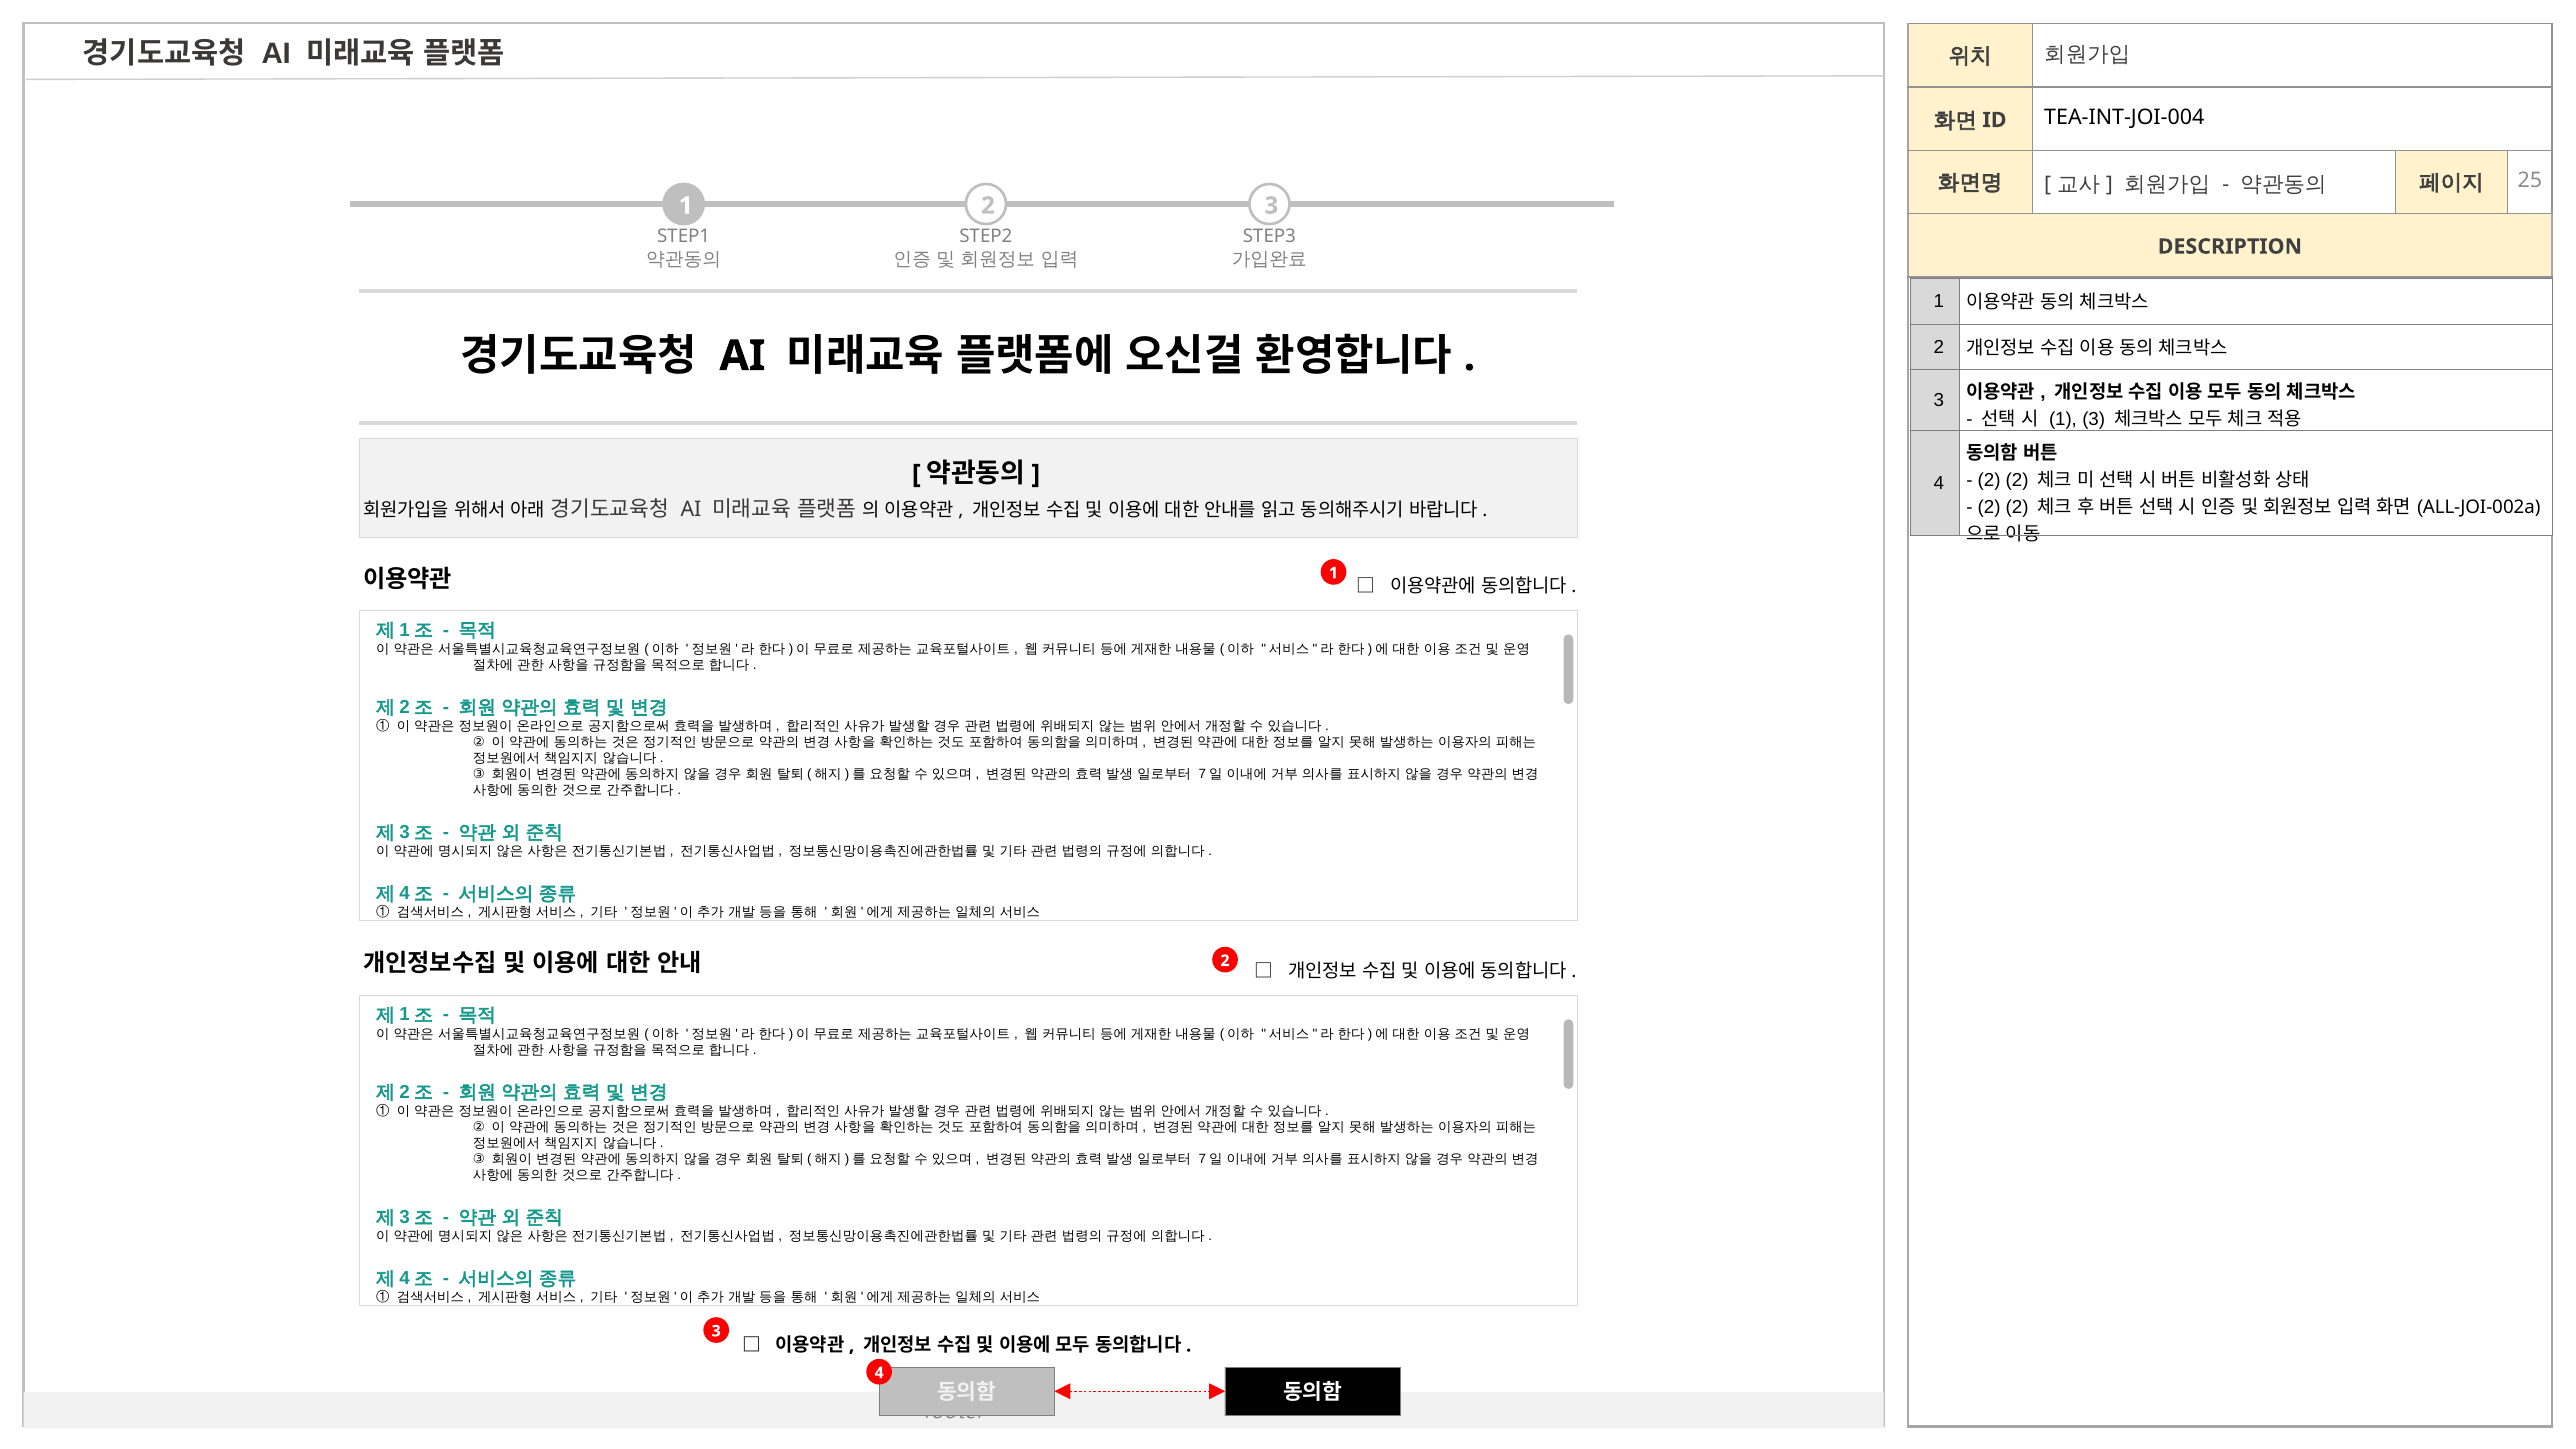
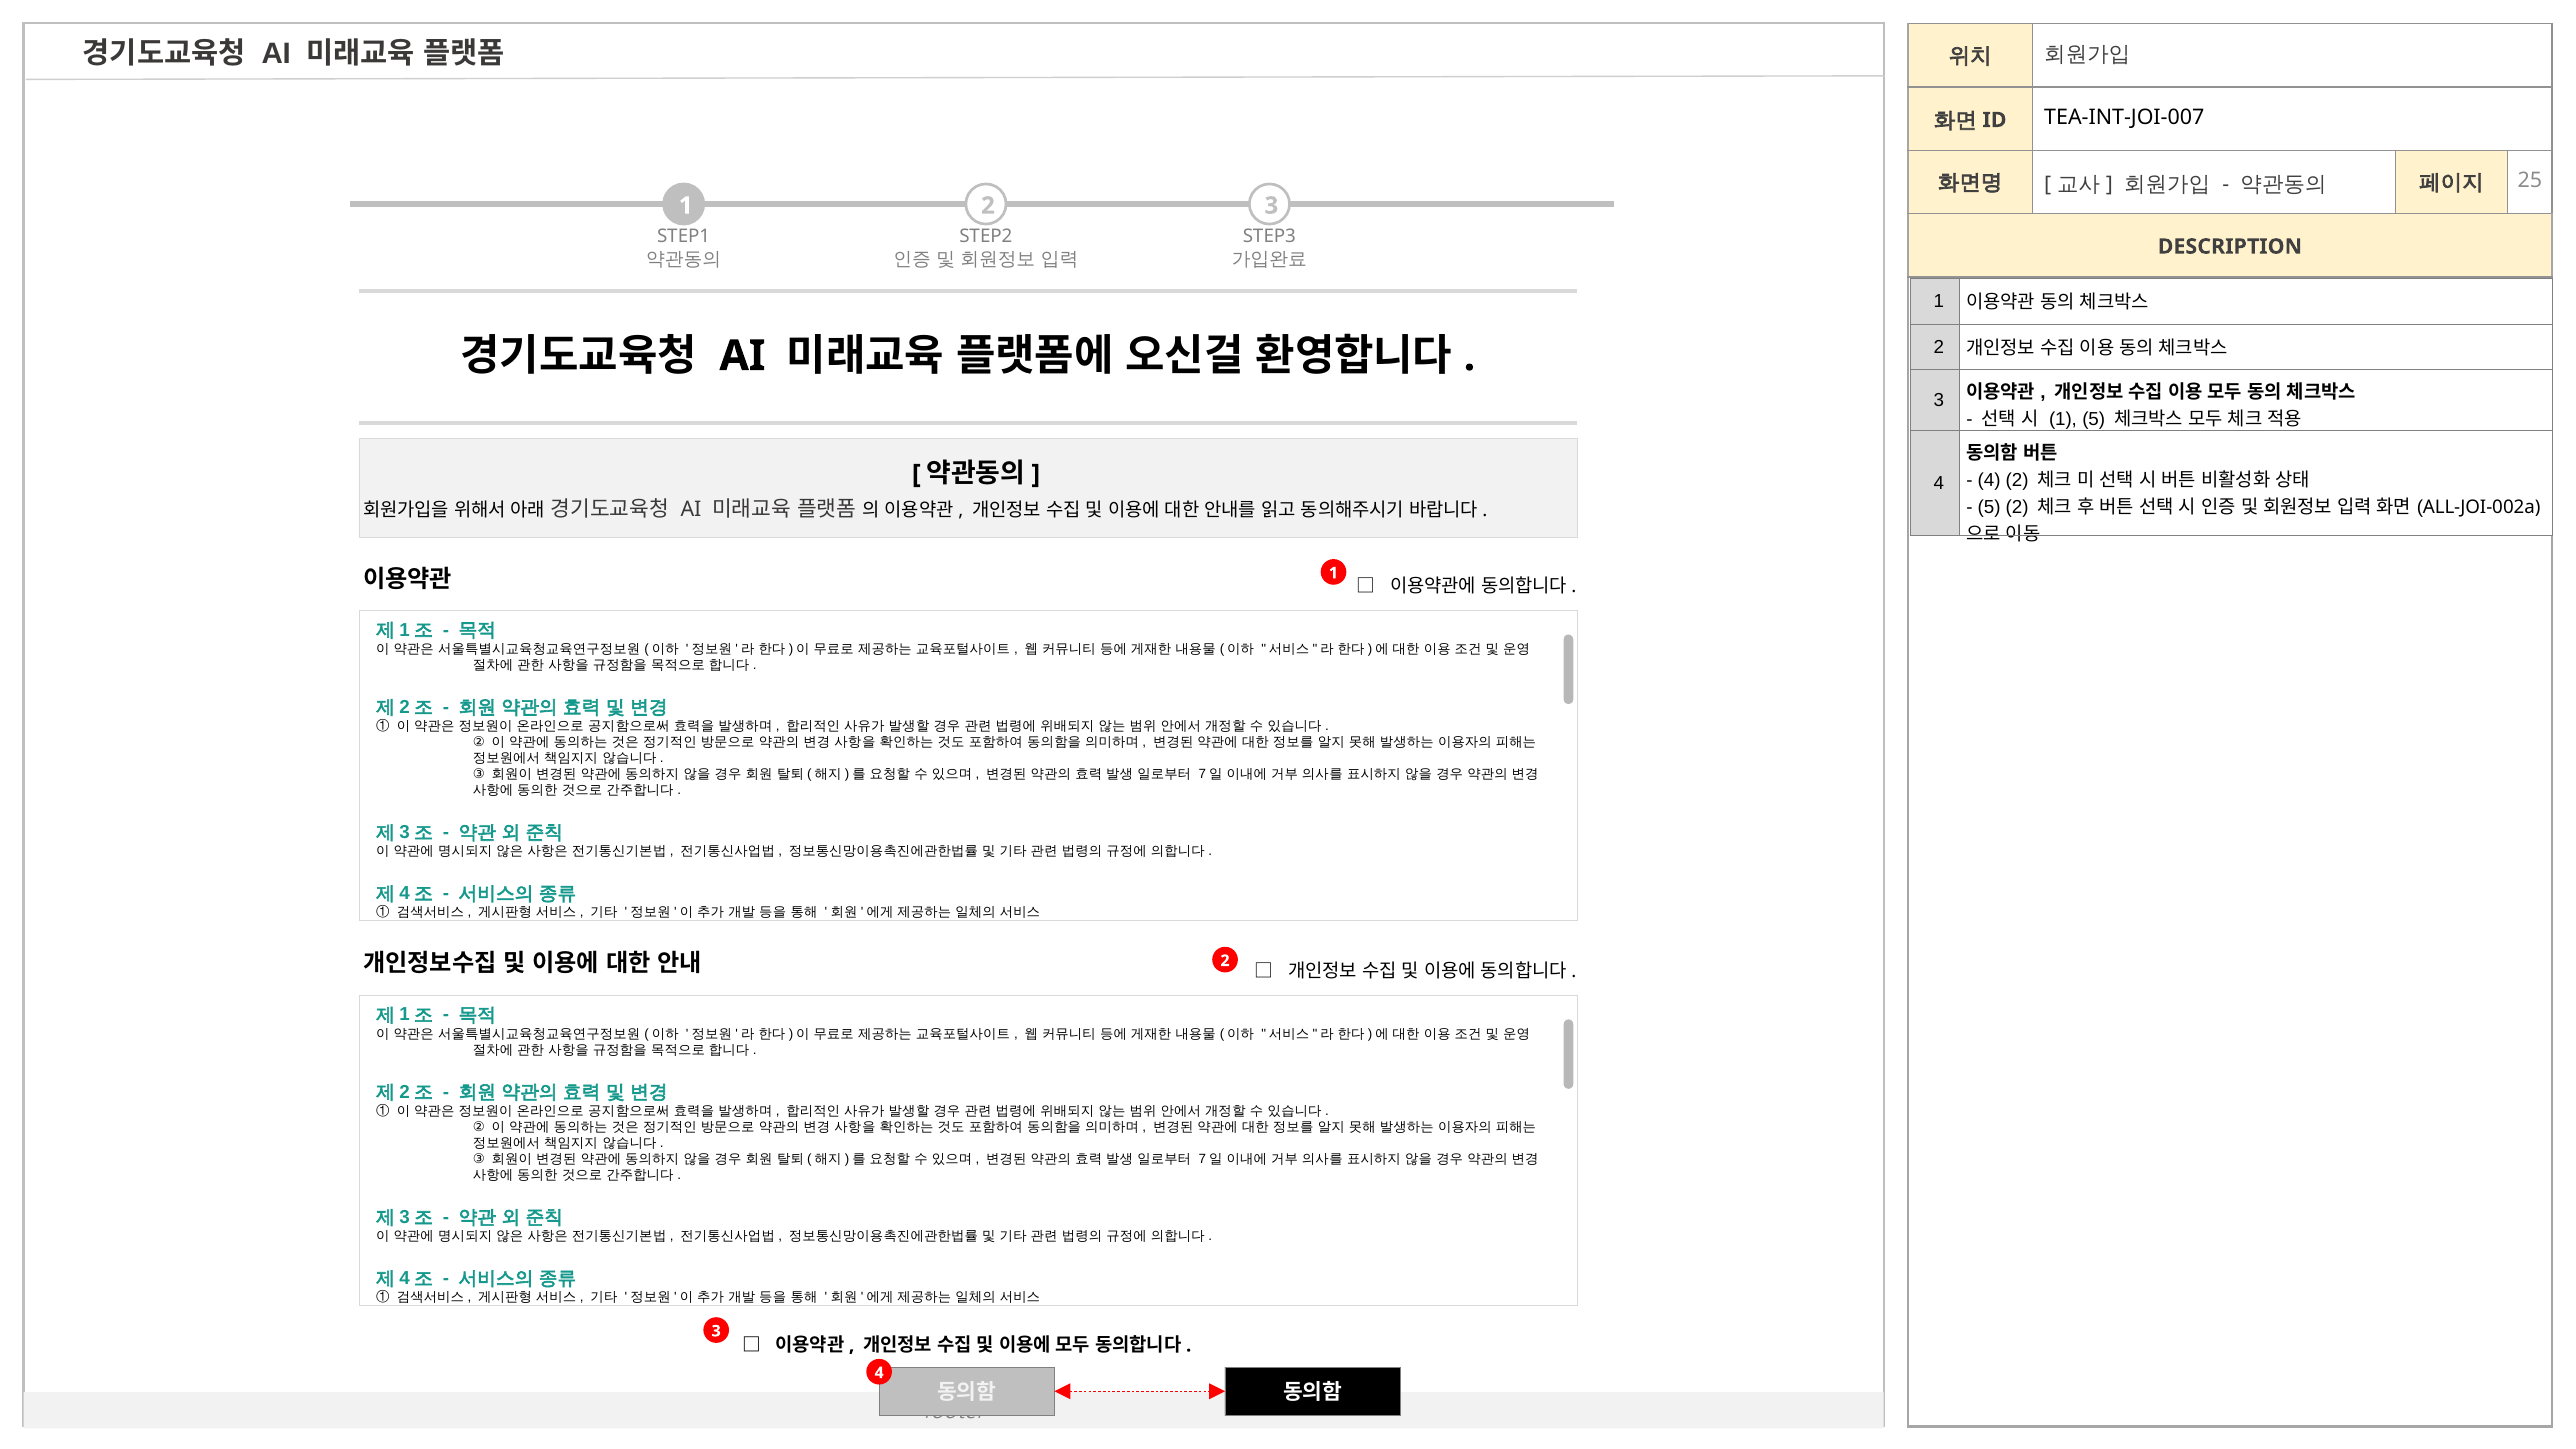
TEA-INT-JOI-004: TEA-INT-JOI-004 -> TEA-INT-JOI-007 (2124, 118)
1 3: 3 -> 5 (2094, 420)
2: 2 -> 4 (1989, 480)
2: 2 -> 5 (1989, 507)
